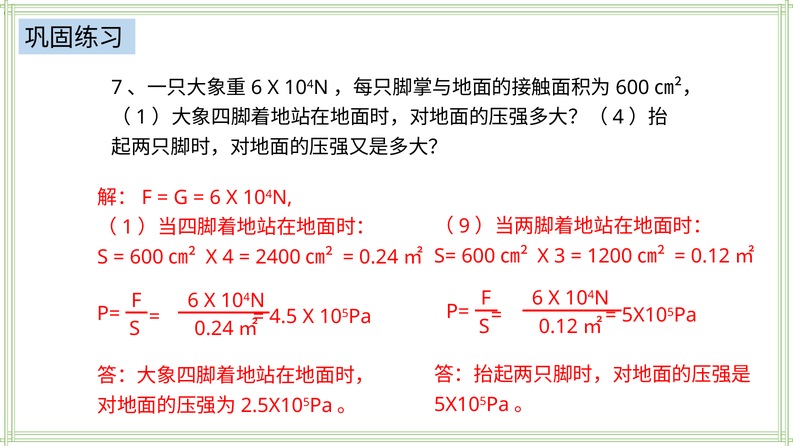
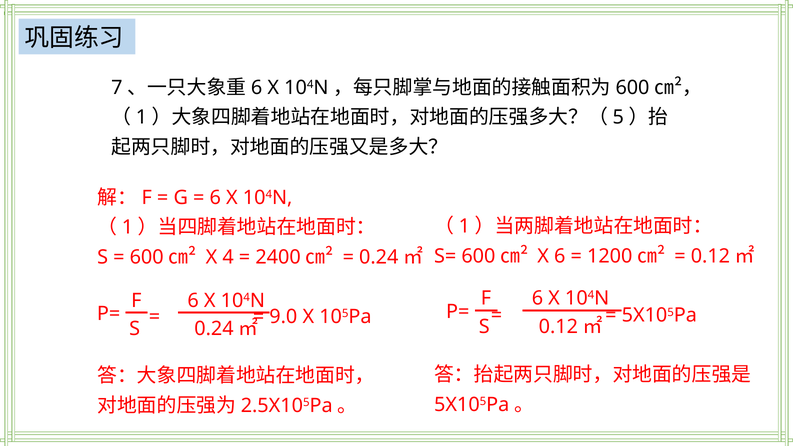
4: 4 -> 5 (618, 117)
9: 9 -> 1 (464, 226)
X 3: 3 -> 6 (560, 256)
4.5: 4.5 -> 9.0 (283, 317)
